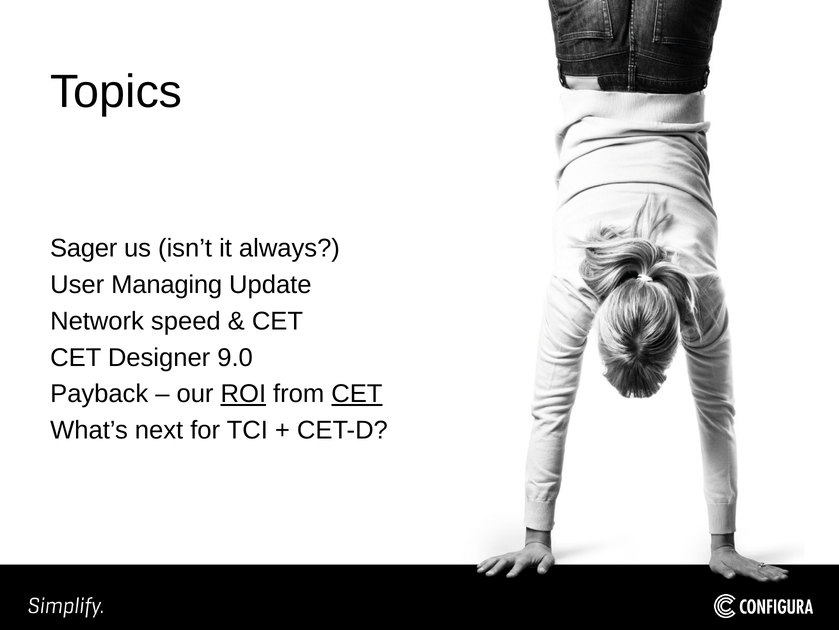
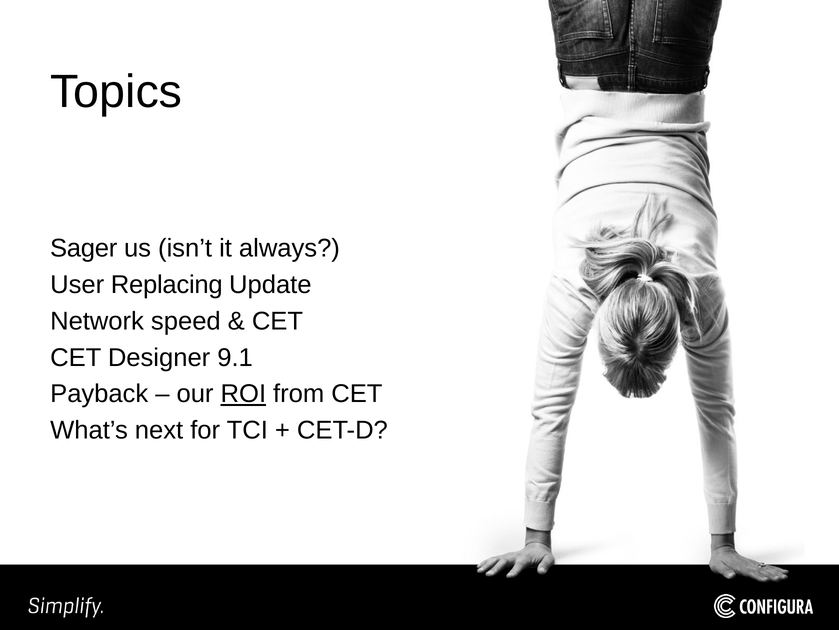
Managing: Managing -> Replacing (167, 284)
9.0: 9.0 -> 9.1 (235, 357)
CET underline: present -> none (357, 394)
